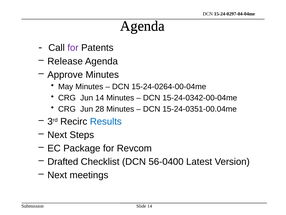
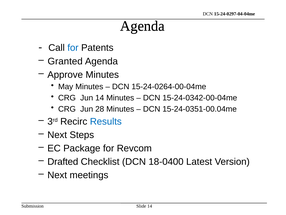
for colour: purple -> blue (73, 48)
Release: Release -> Granted (65, 61)
56-0400: 56-0400 -> 18-0400 (166, 161)
